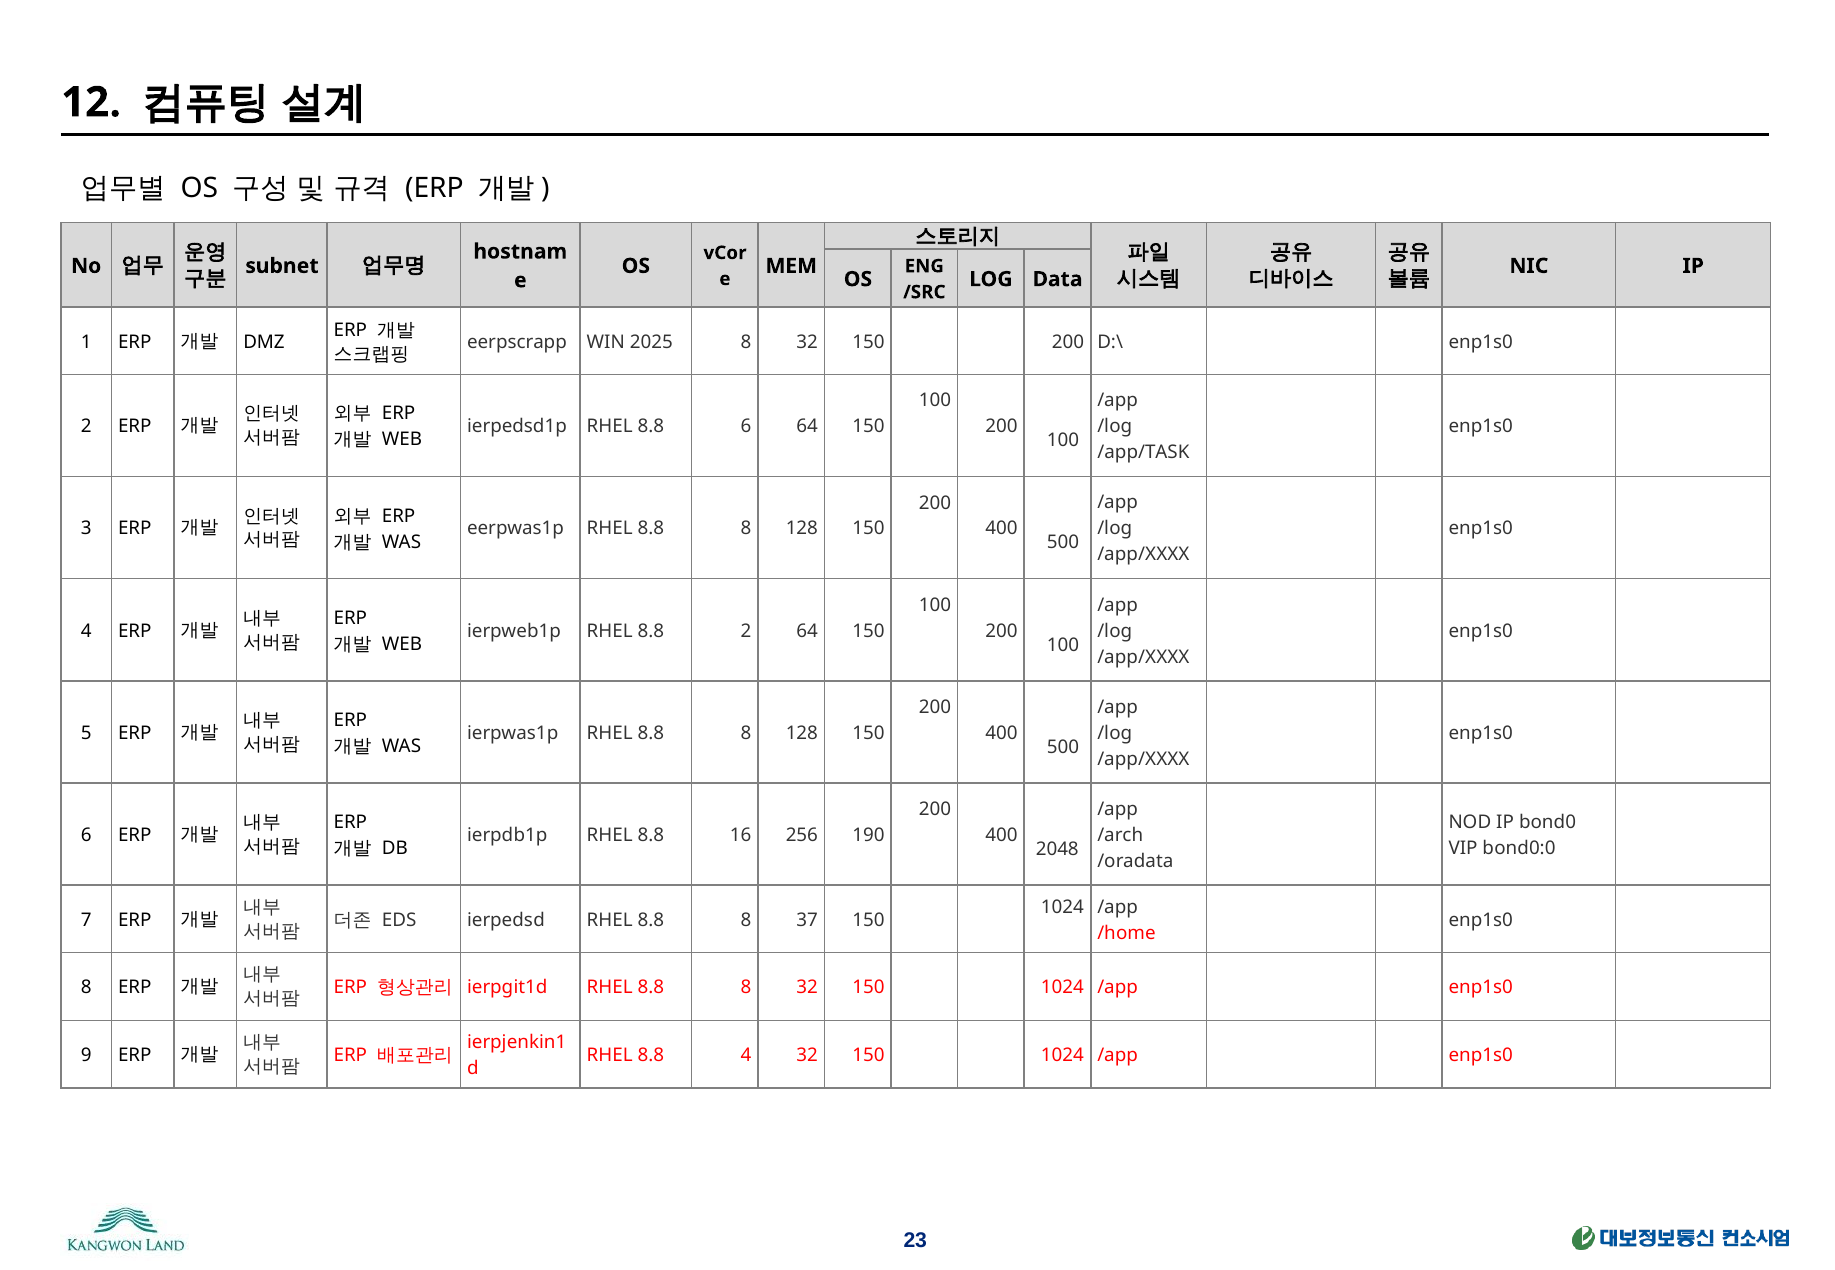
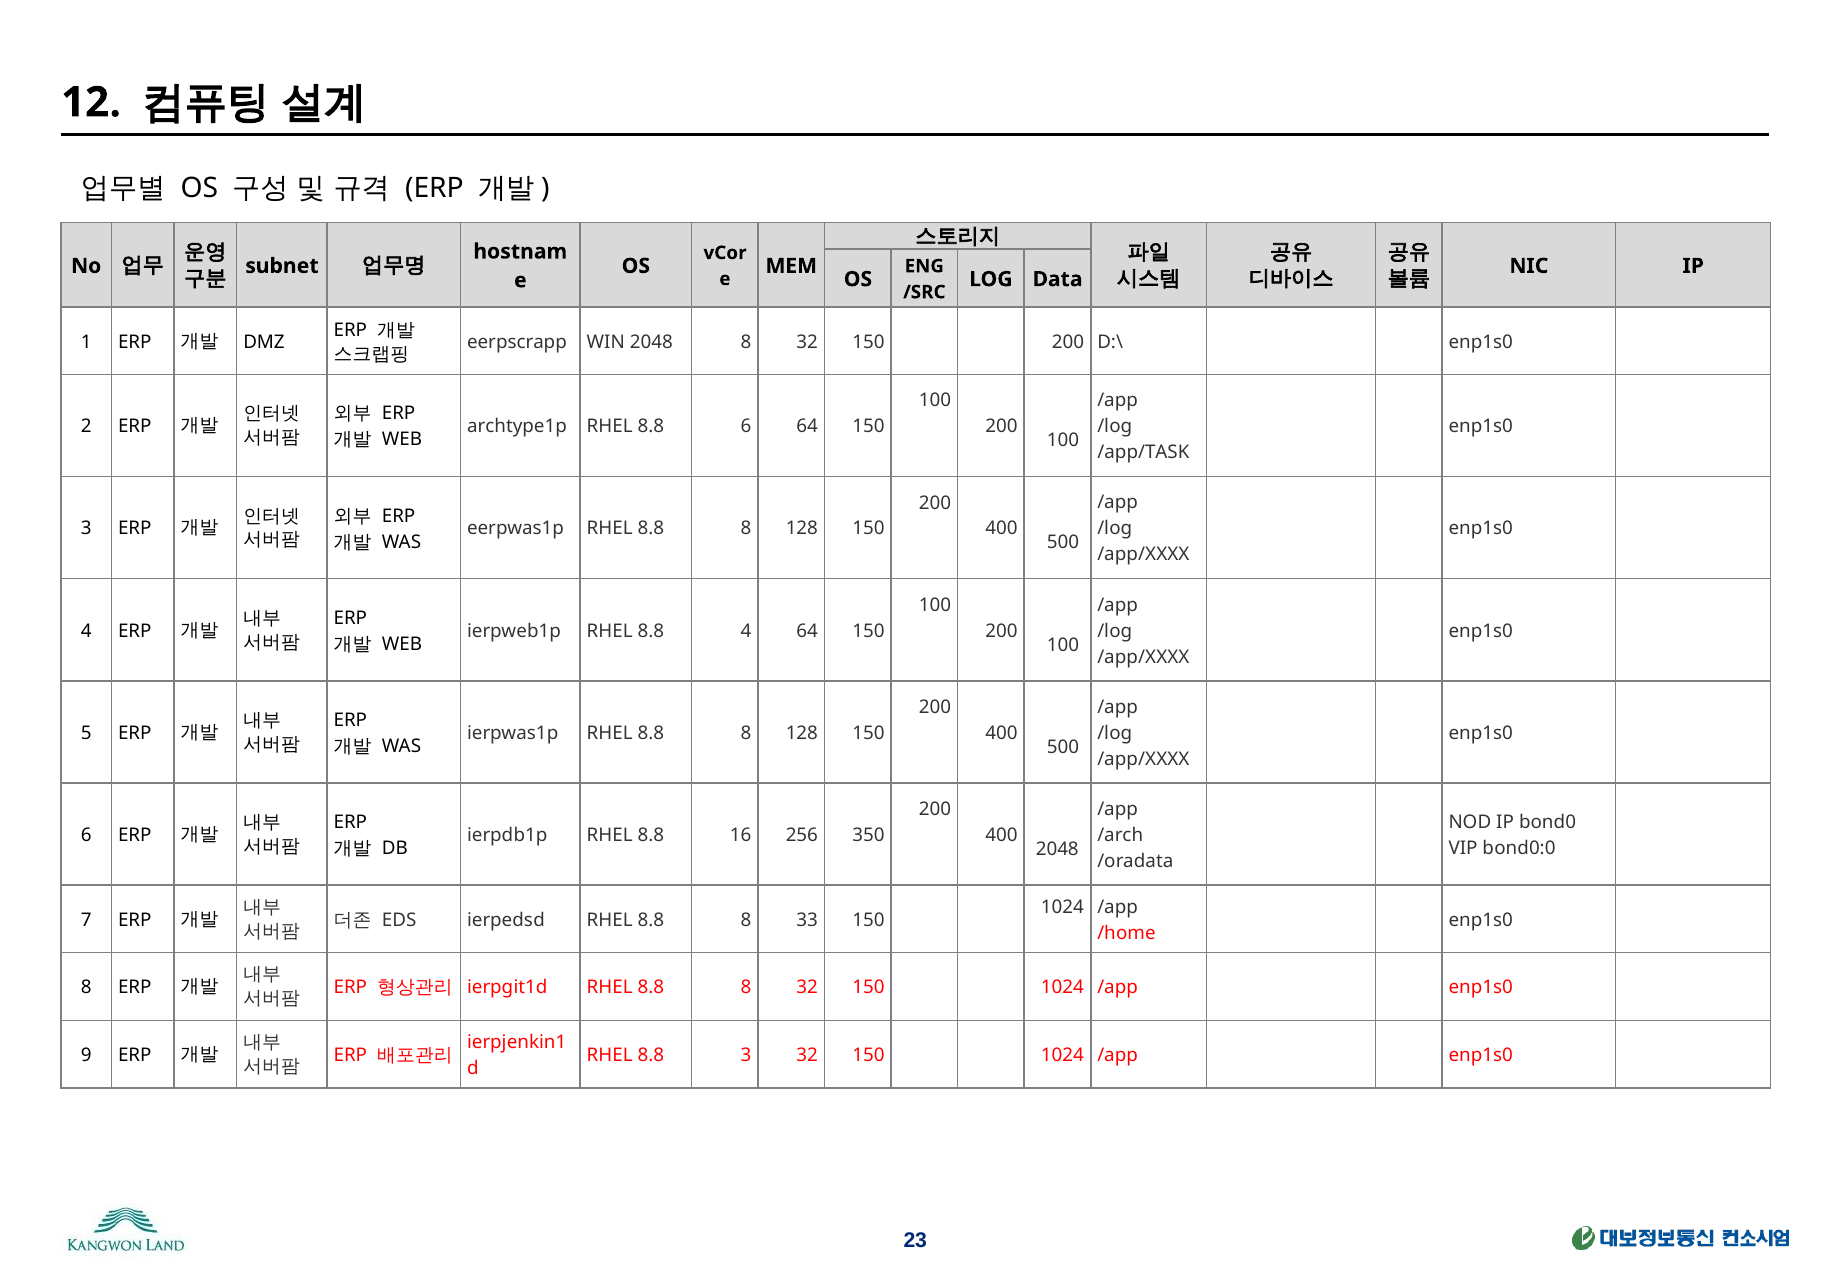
WIN 2025: 2025 -> 2048 (651, 342)
ierpedsd1p: ierpedsd1p -> archtype1p (517, 427)
8.8 2: 2 -> 4 (746, 631)
190: 190 -> 350 (868, 835)
37: 37 -> 33 (807, 920)
8.8 4: 4 -> 3 (746, 1056)
